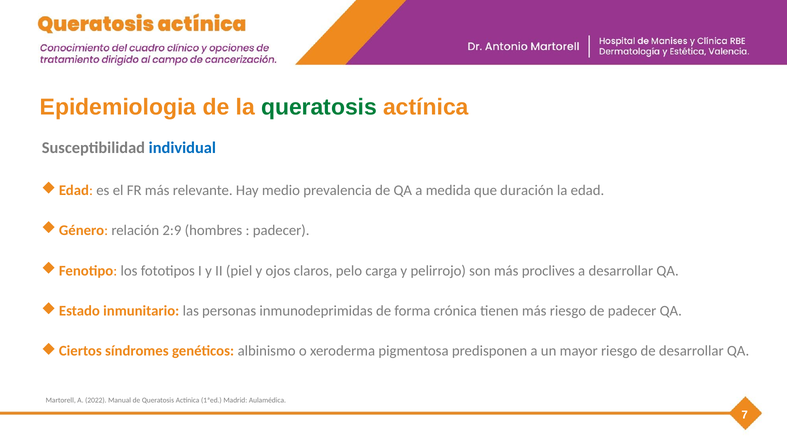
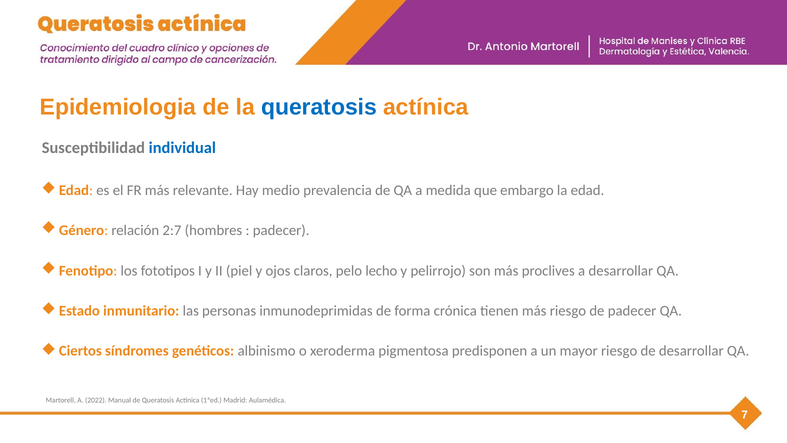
queratosis colour: green -> blue (319, 107)
duración: duración -> embargo (527, 190)
2:9: 2:9 -> 2:7 (172, 230)
carga: carga -> lecho (381, 270)
